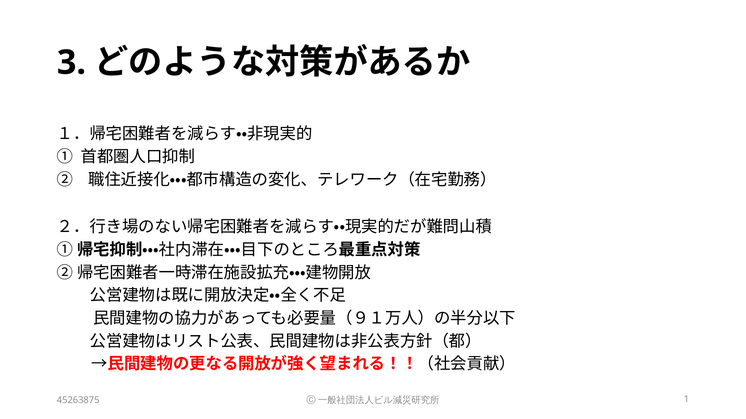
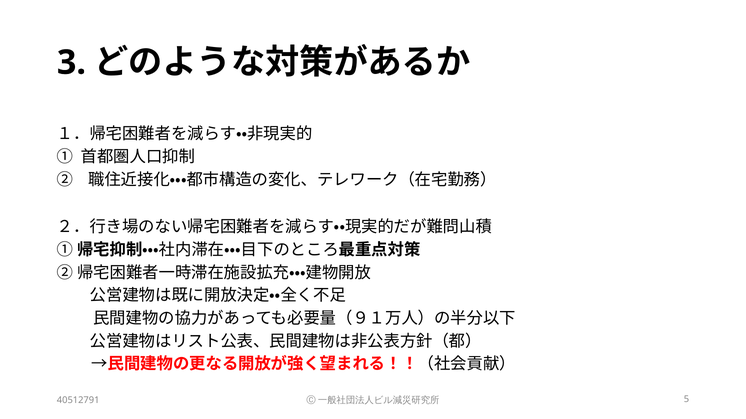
45263875: 45263875 -> 40512791 (78, 401)
1: 1 -> 5 (686, 400)
